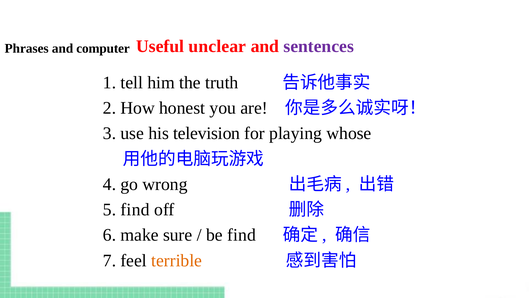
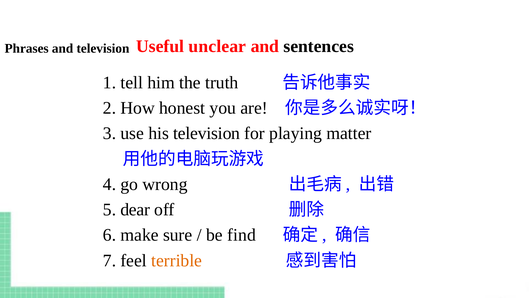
sentences colour: purple -> black (319, 46)
and computer: computer -> television (103, 48)
whose: whose -> matter (349, 133)
5 find: find -> dear (135, 209)
